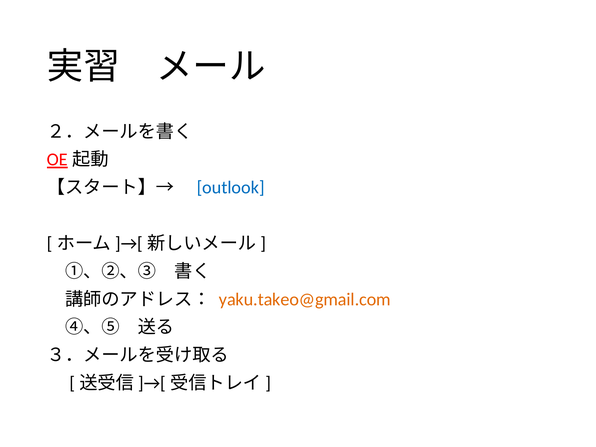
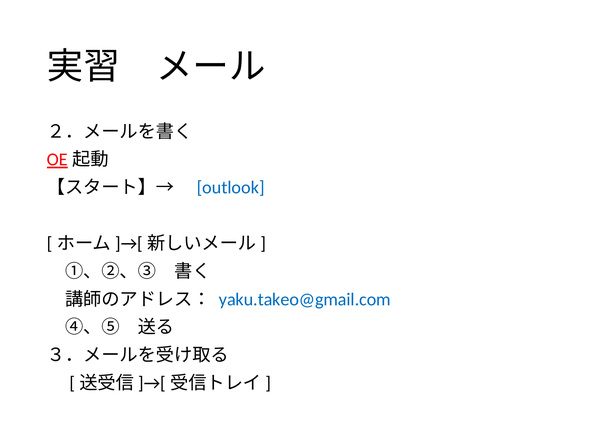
yaku.takeo@gmail.com colour: orange -> blue (305, 299)
